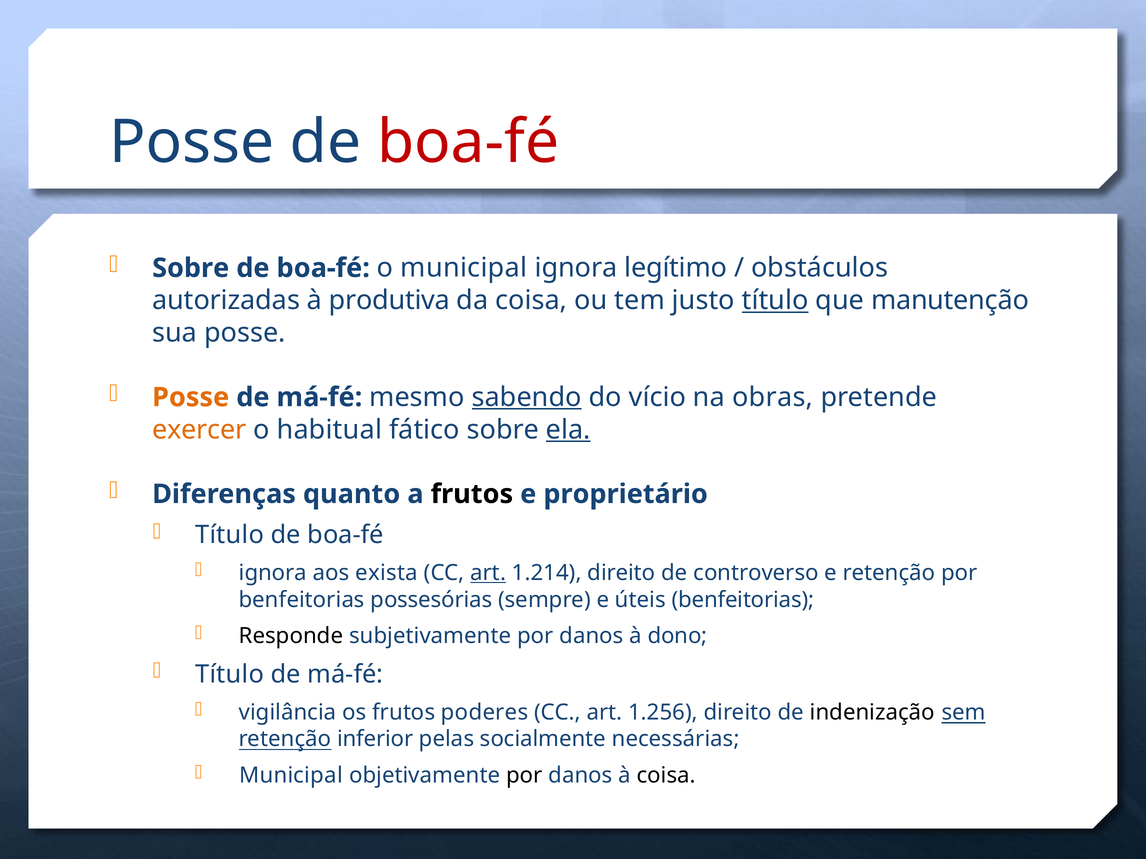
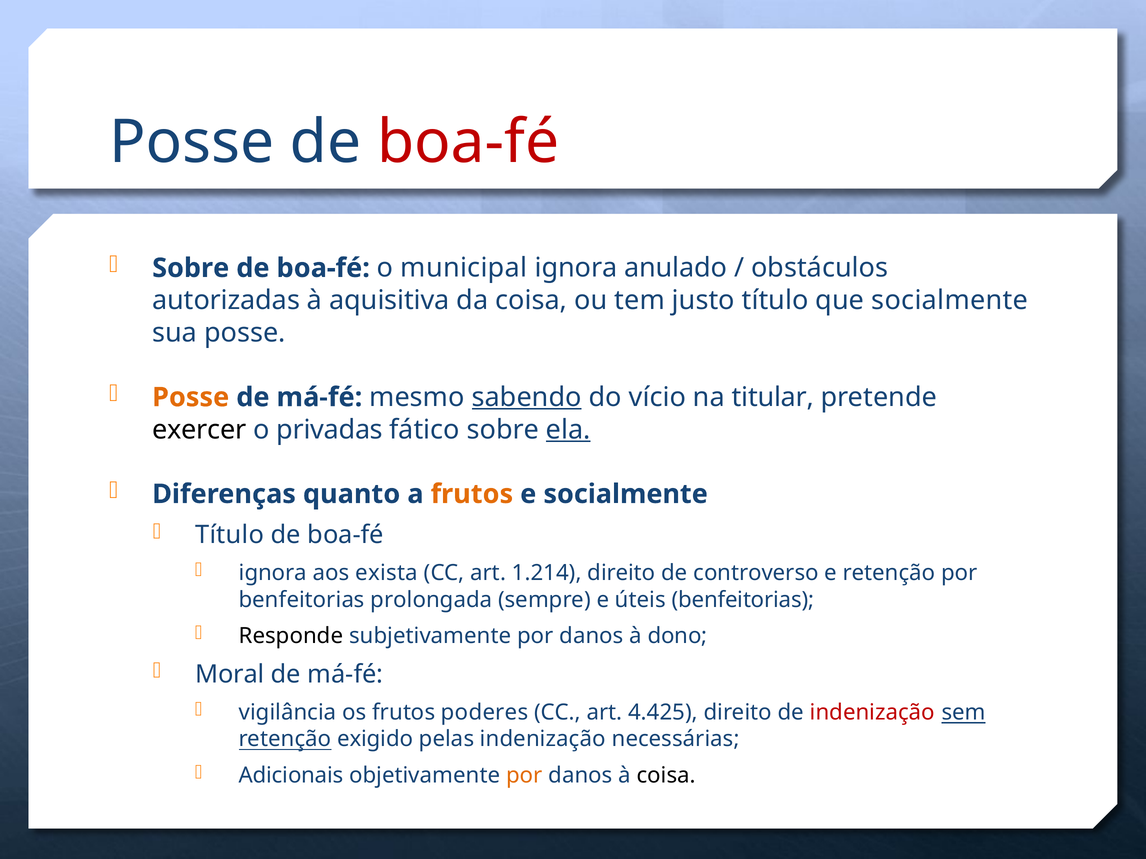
legítimo: legítimo -> anulado (676, 268)
produtiva: produtiva -> aquisitiva (389, 301)
título underline: present -> none (775, 301)
que manutenção: manutenção -> socialmente (950, 301)
obras: obras -> titular (773, 398)
exercer colour: orange -> black (199, 430)
habitual: habitual -> privadas (330, 430)
frutos colour: black -> orange (472, 494)
e proprietário: proprietário -> socialmente (626, 494)
art underline: present -> none (488, 573)
possesórias: possesórias -> prolongada (431, 600)
Título: Título -> Moral (230, 675)
1.256: 1.256 -> 4.425 (663, 713)
indenização colour: black -> red (872, 713)
inferior: inferior -> exigido (375, 740)
pelas socialmente: socialmente -> indenização (543, 740)
Municipal: Municipal -> Adicionais (291, 776)
por colour: black -> orange (524, 776)
